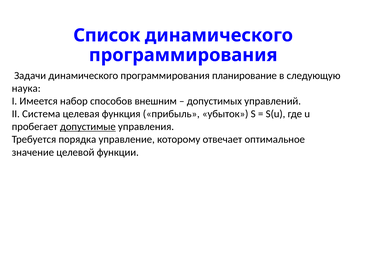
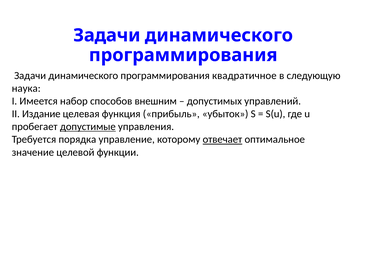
Список: Список -> Задачи (107, 35)
планирование: планирование -> квадратичное (244, 75)
Система: Система -> Издание (41, 114)
отвечает underline: none -> present (222, 139)
